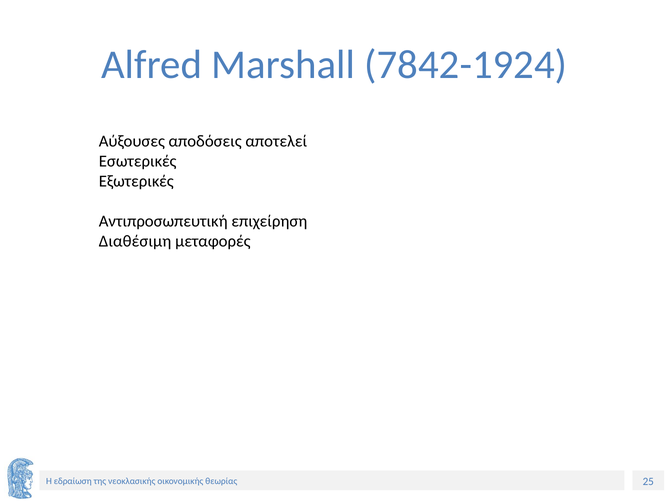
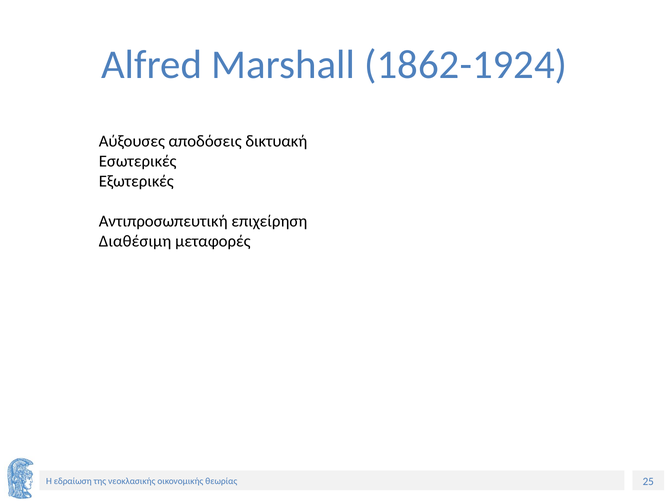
7842-1924: 7842-1924 -> 1862-1924 (466, 65)
αποτελεί: αποτελεί -> δικτυακή (276, 141)
